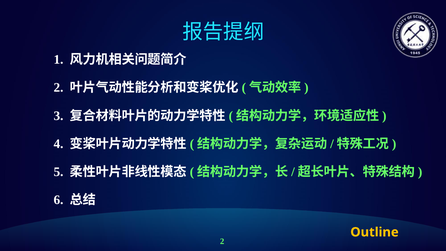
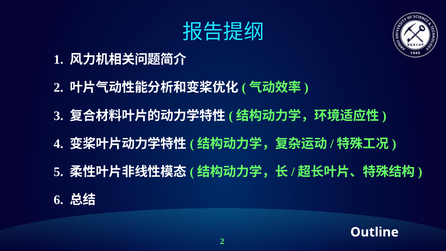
Outline colour: yellow -> white (374, 232)
